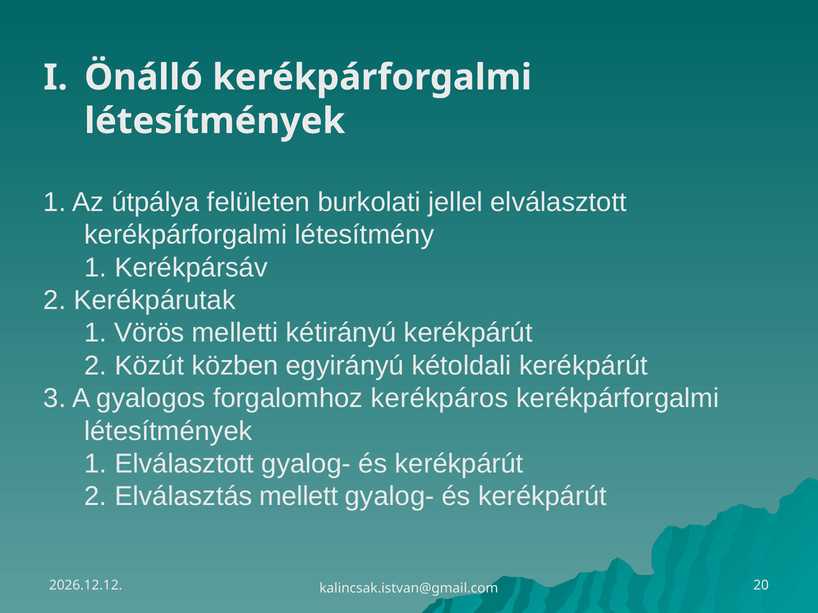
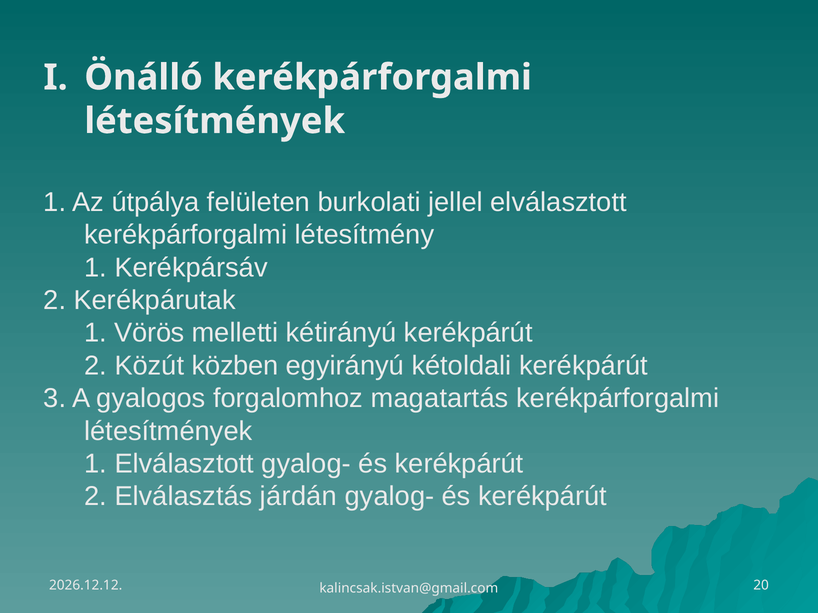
kerékpáros: kerékpáros -> magatartás (440, 399)
mellett: mellett -> járdán (298, 497)
